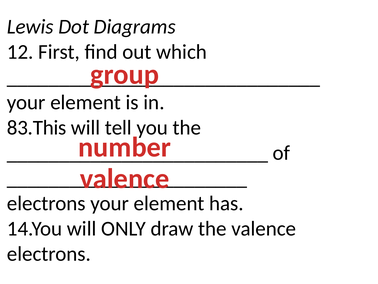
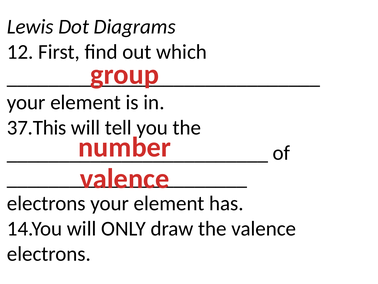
83.This: 83.This -> 37.This (37, 127)
